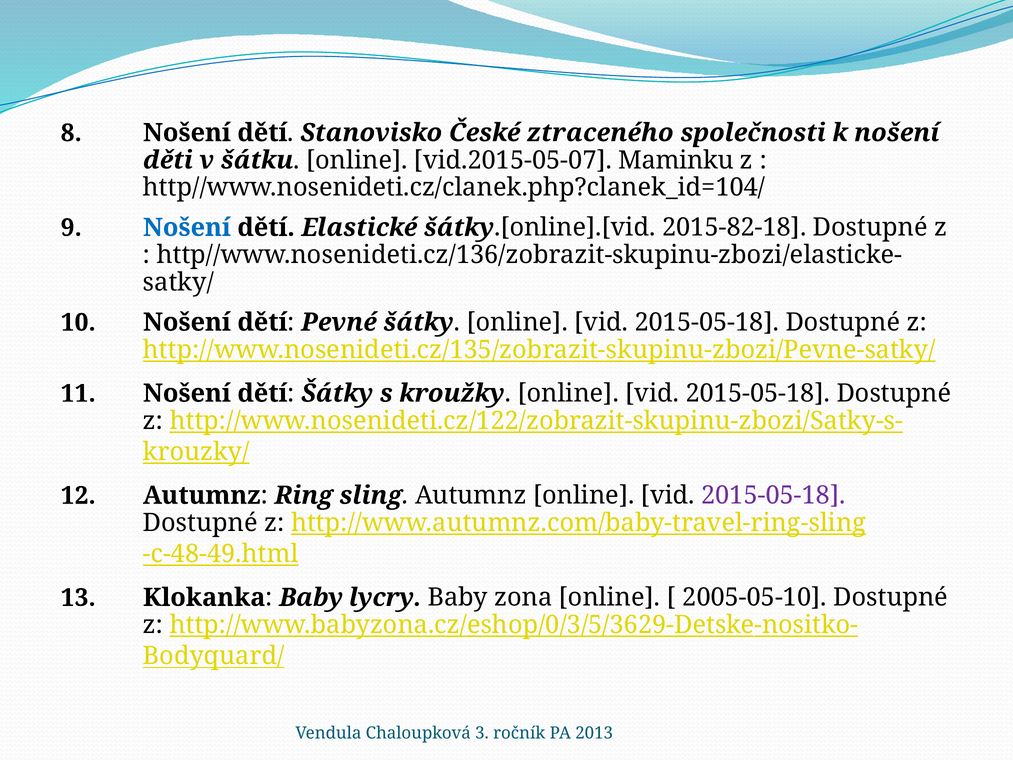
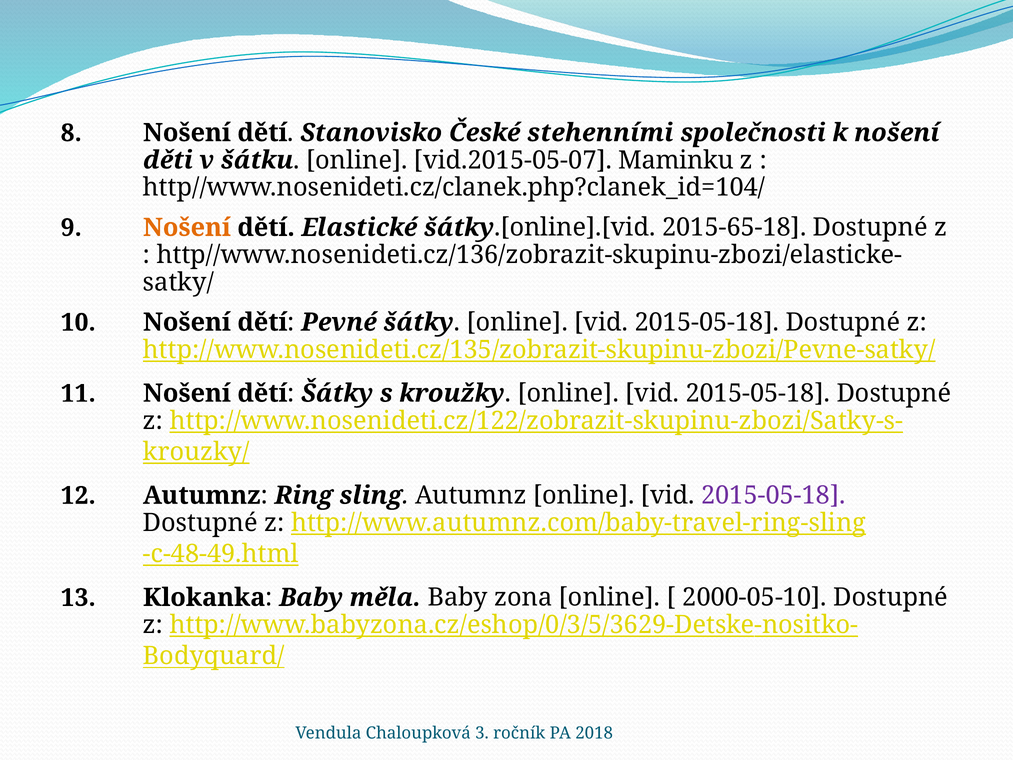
ztraceného: ztraceného -> stehenními (600, 133)
Nošení colour: blue -> orange (187, 227)
2015-82-18: 2015-82-18 -> 2015-65-18 (734, 227)
lycry: lycry -> měla (385, 597)
2005-05-10: 2005-05-10 -> 2000-05-10 (755, 597)
2013: 2013 -> 2018 (594, 733)
